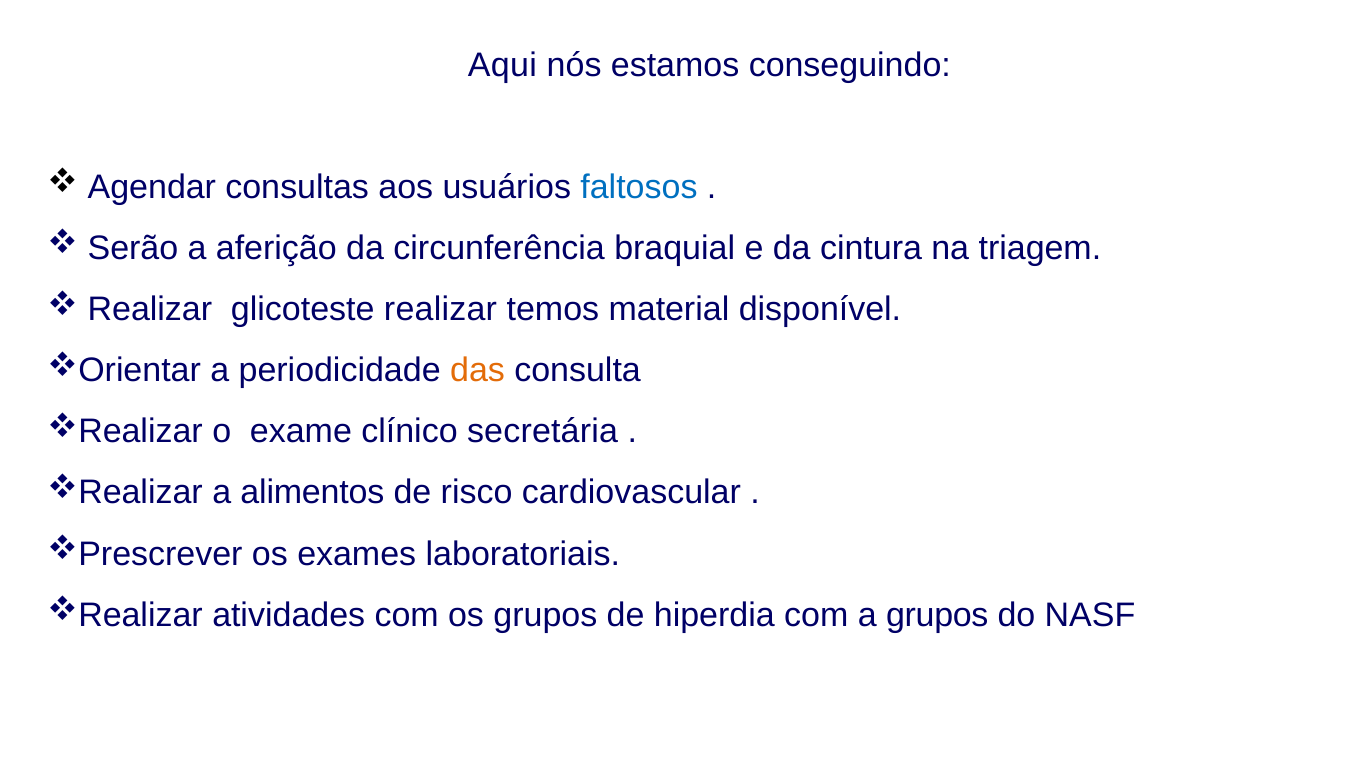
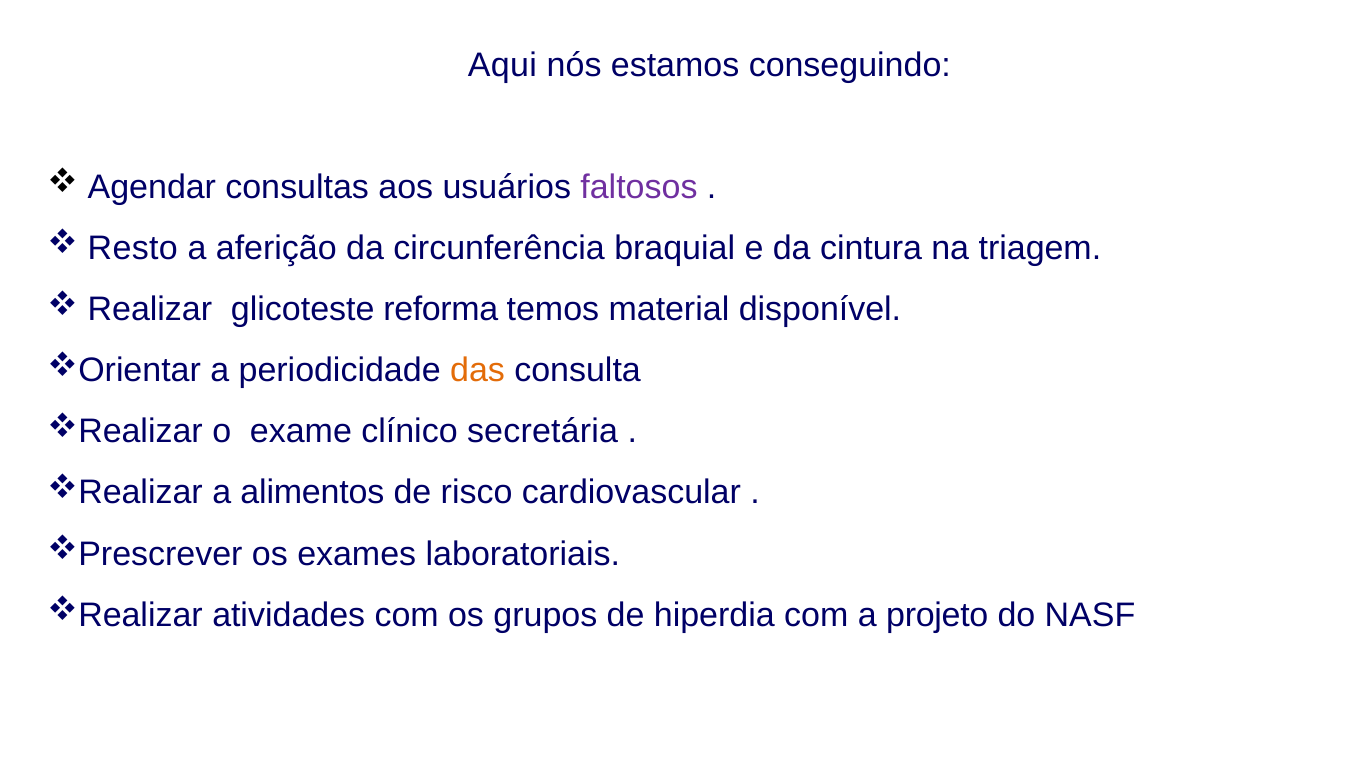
faltosos colour: blue -> purple (639, 187)
Serão: Serão -> Resto (133, 248)
glicoteste realizar: realizar -> reforma (441, 310)
a grupos: grupos -> projeto (937, 615)
